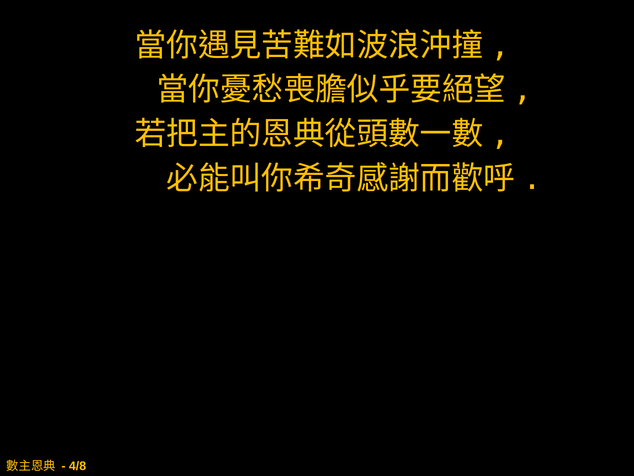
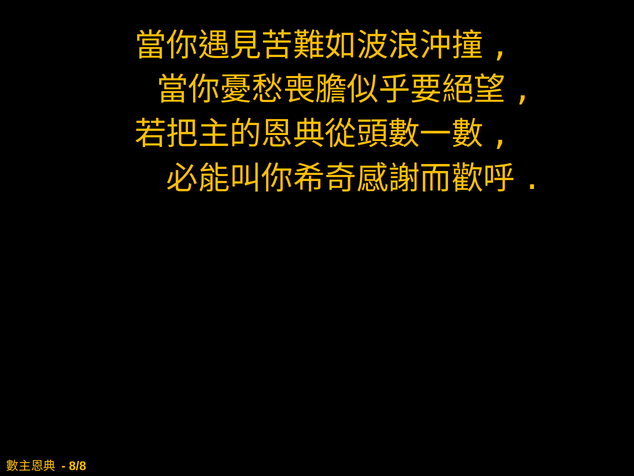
4/8: 4/8 -> 8/8 (78, 466)
